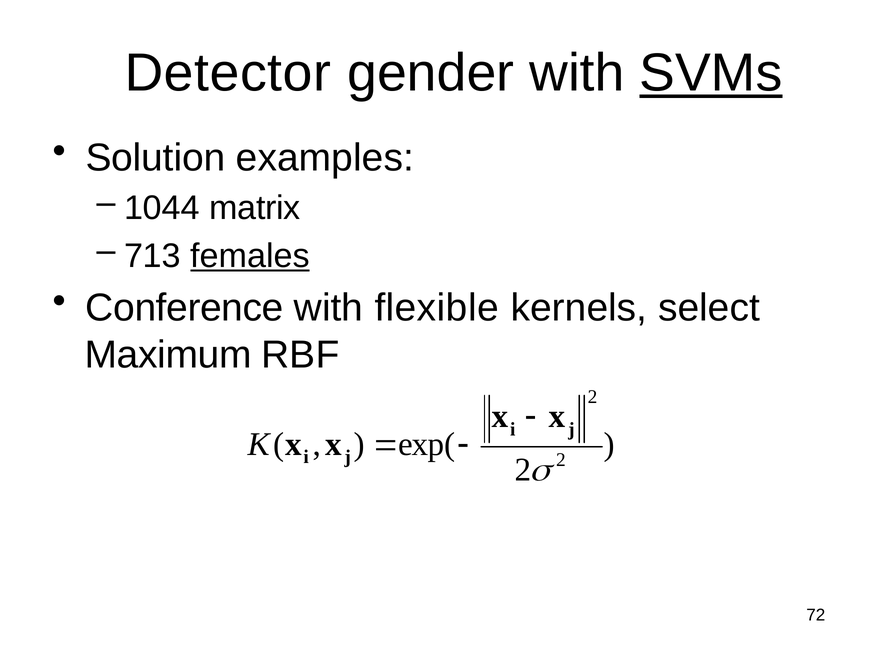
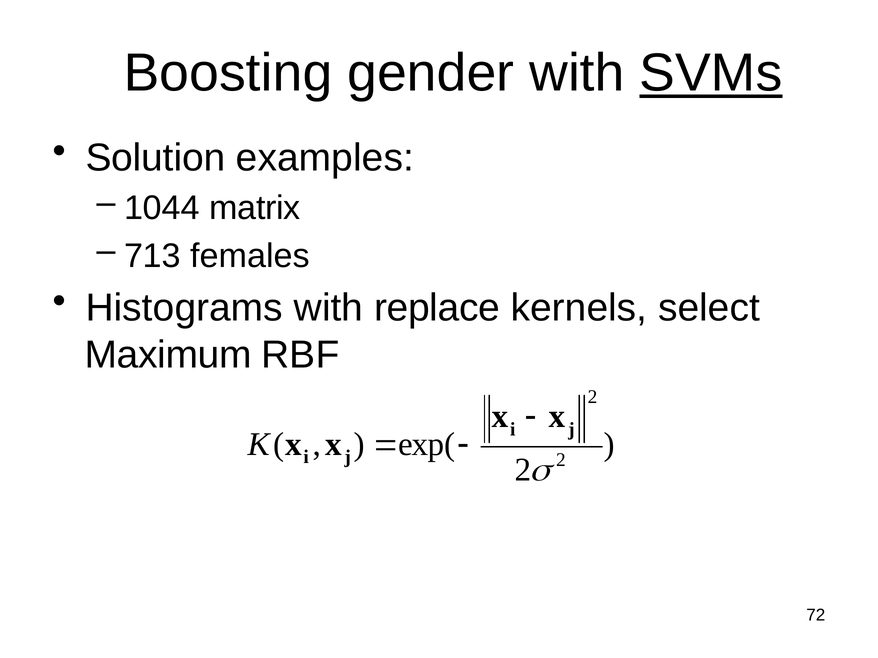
Detector: Detector -> Boosting (228, 73)
females underline: present -> none (250, 256)
Conference: Conference -> Histograms (184, 308)
flexible: flexible -> replace (437, 308)
